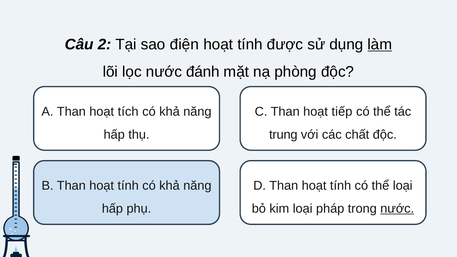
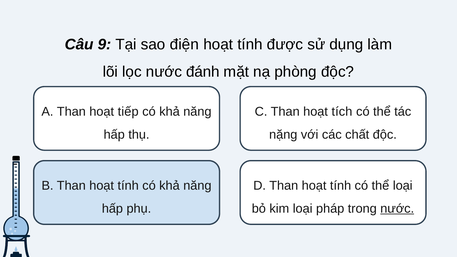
2: 2 -> 9 (104, 44)
làm underline: present -> none (380, 44)
tích: tích -> tiếp (128, 112)
tiếp: tiếp -> tích (342, 112)
trung: trung -> nặng (283, 135)
